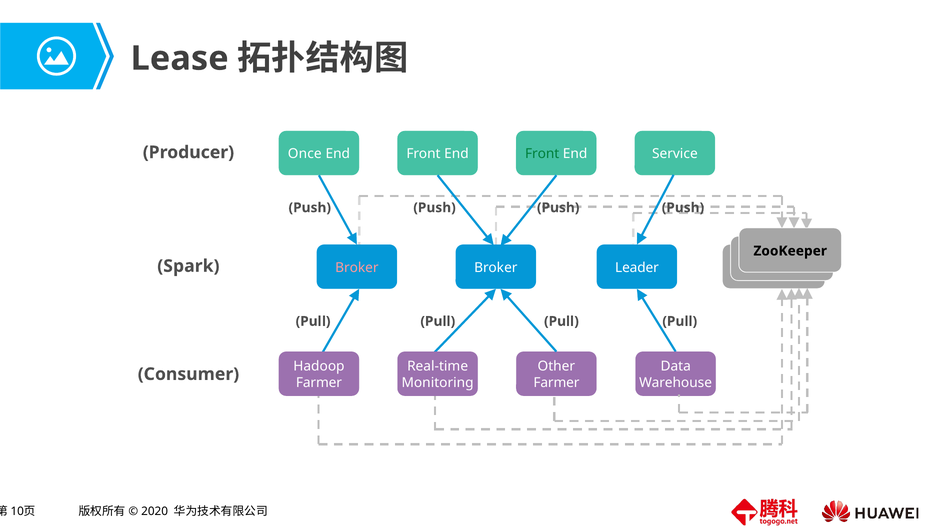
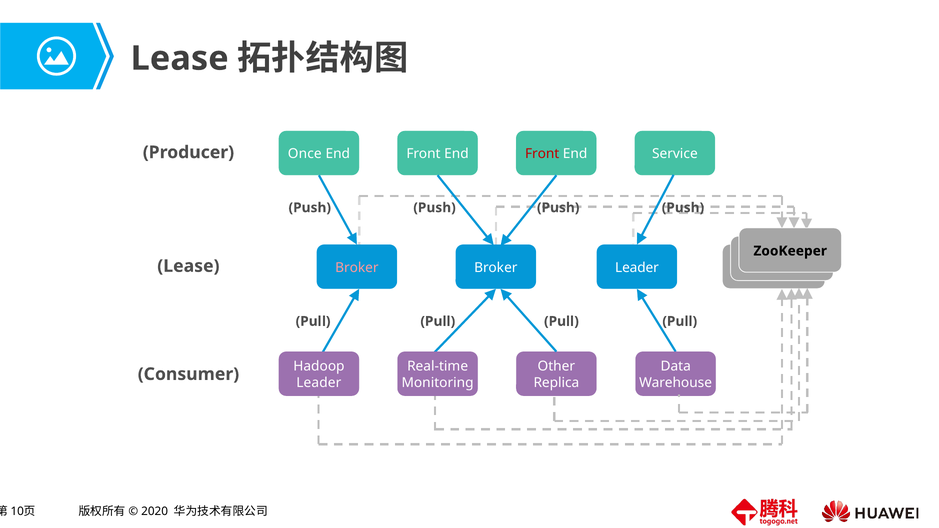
Front colour: green -> red (542, 154)
Spark: Spark -> Lease (188, 266)
Farmer: Farmer -> Leader (319, 383)
Farmer: Farmer -> Replica (556, 383)
